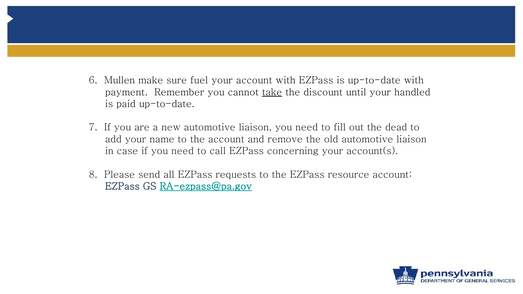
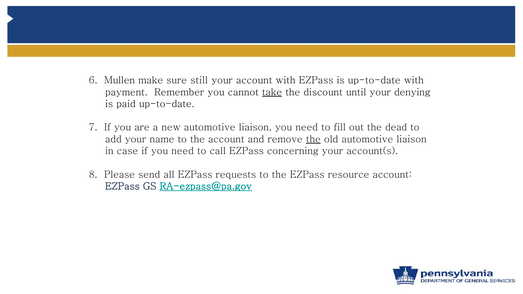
fuel: fuel -> still (199, 80)
handled: handled -> denying (412, 92)
the underline: none -> present (313, 139)
